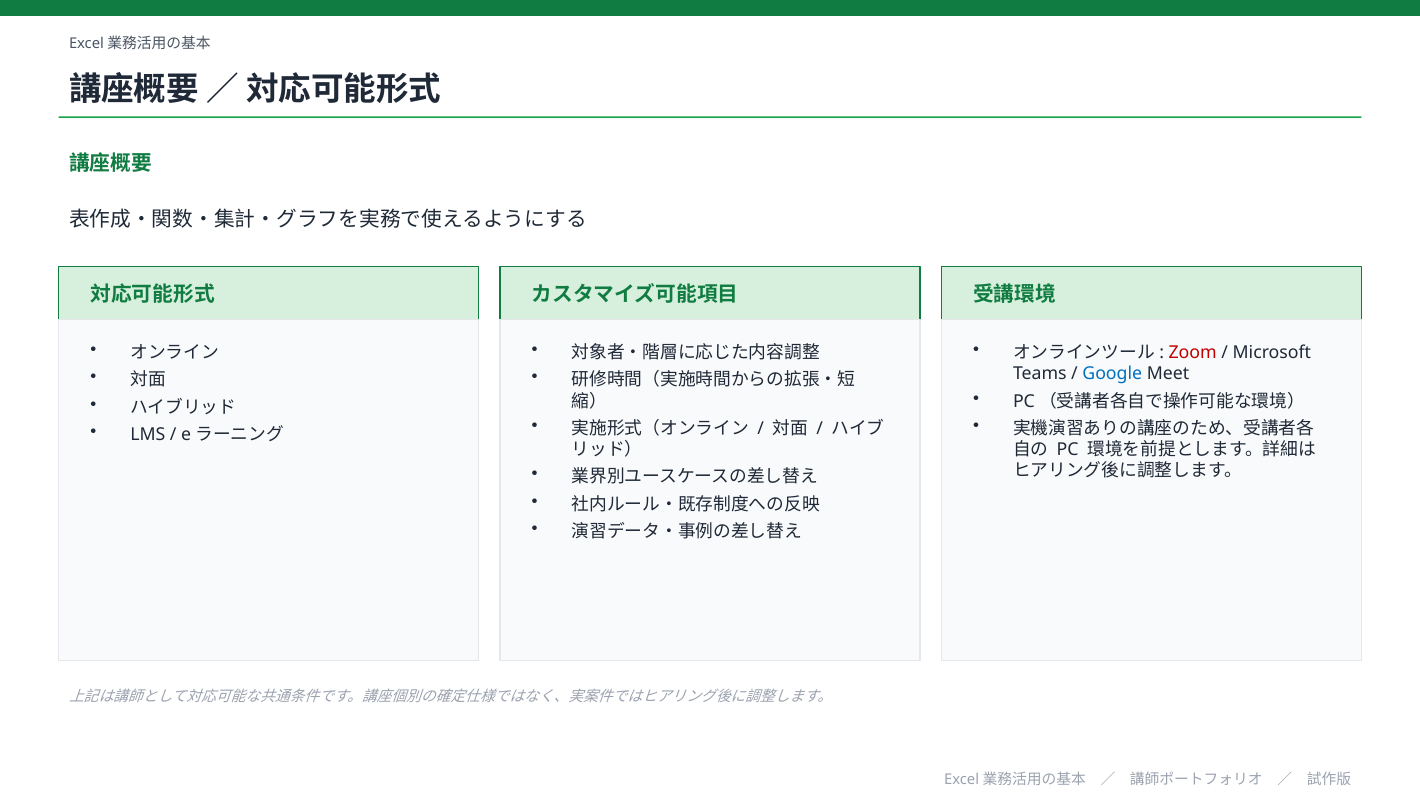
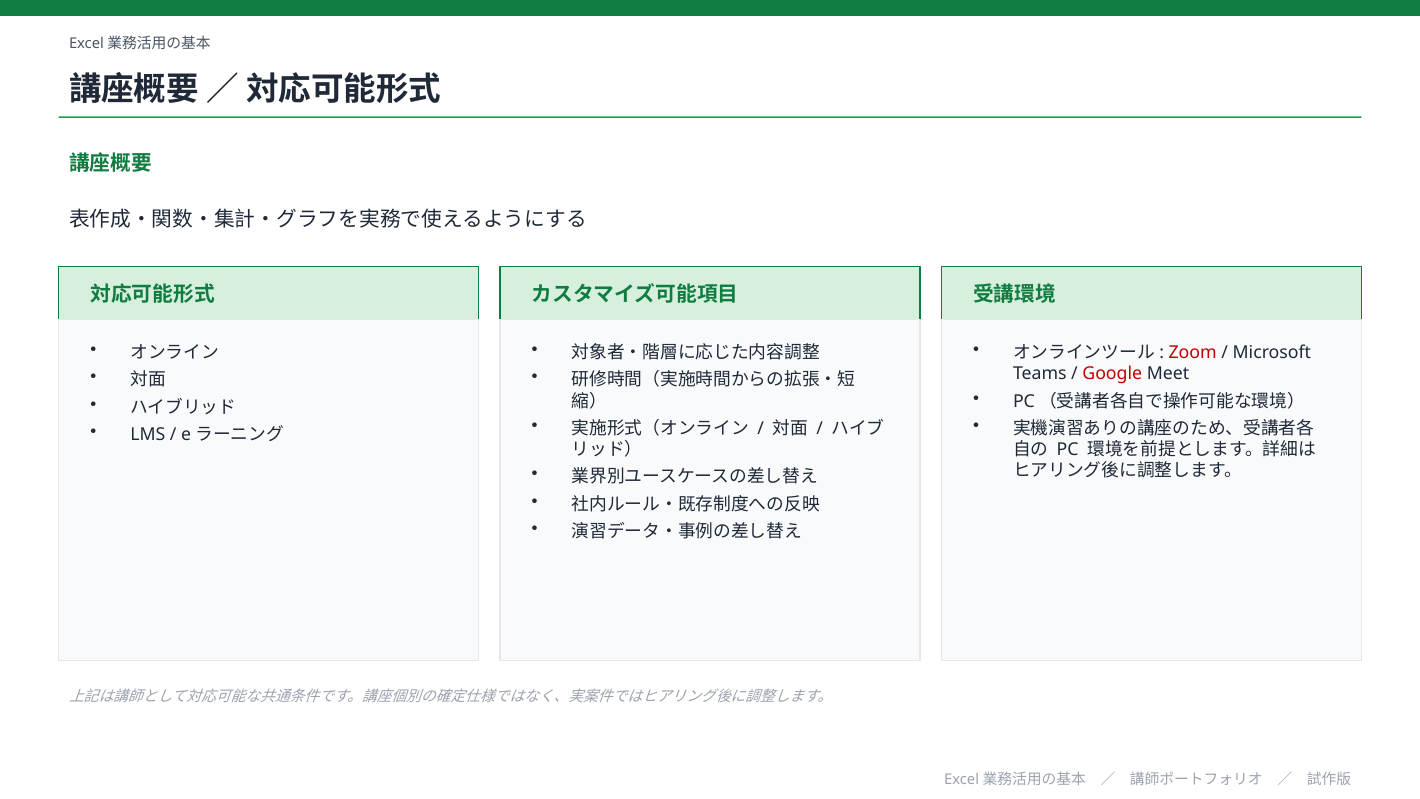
Google colour: blue -> red (1112, 374)
